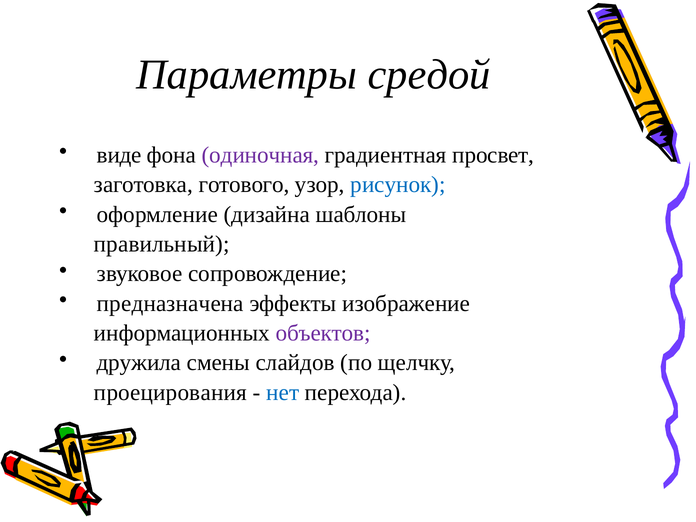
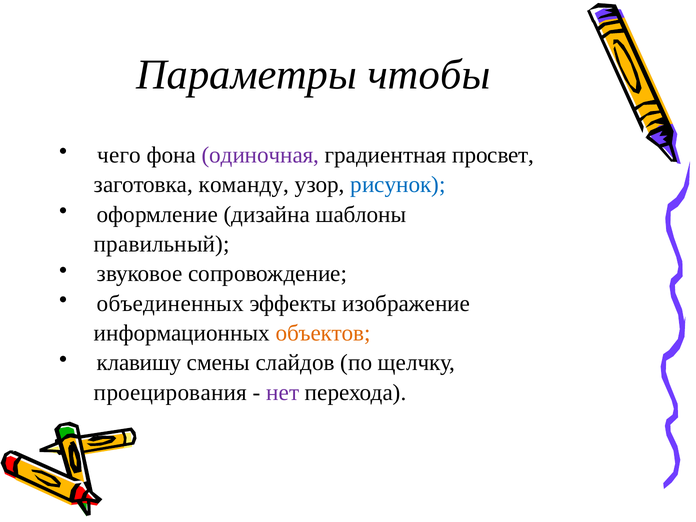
средой: средой -> чтобы (429, 74)
виде: виде -> чего (119, 155)
готового: готового -> команду (244, 185)
предназначена: предназначена -> объединенных (170, 303)
объектов colour: purple -> orange (323, 333)
дружила: дружила -> клавишу (139, 363)
нет colour: blue -> purple (283, 392)
